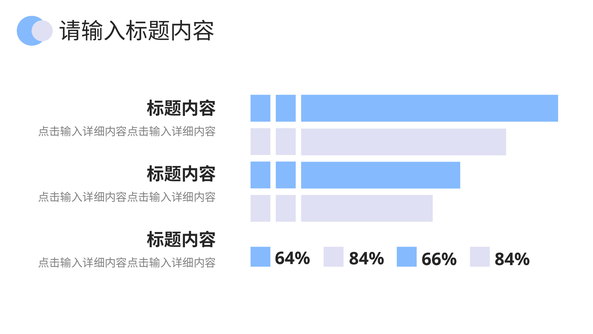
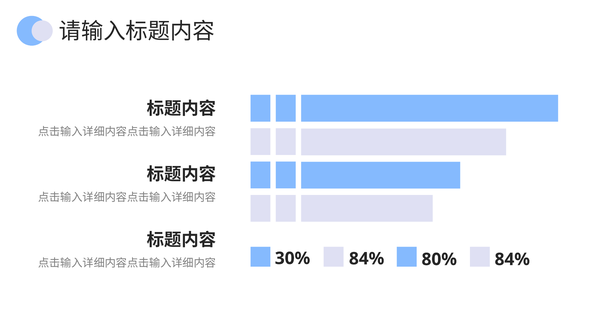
64%: 64% -> 30% (293, 258)
66%: 66% -> 80% (439, 259)
